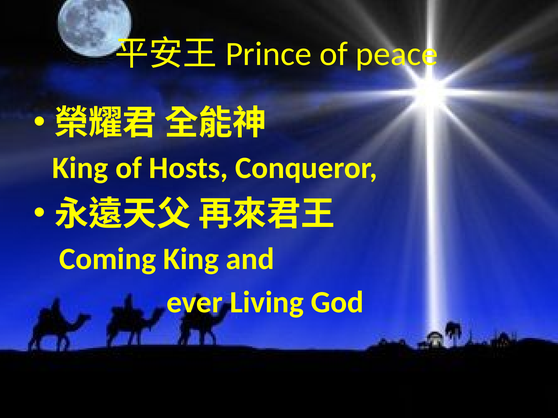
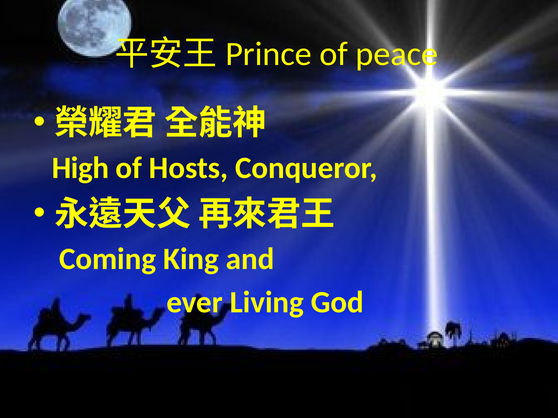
King: King -> High (80, 168)
